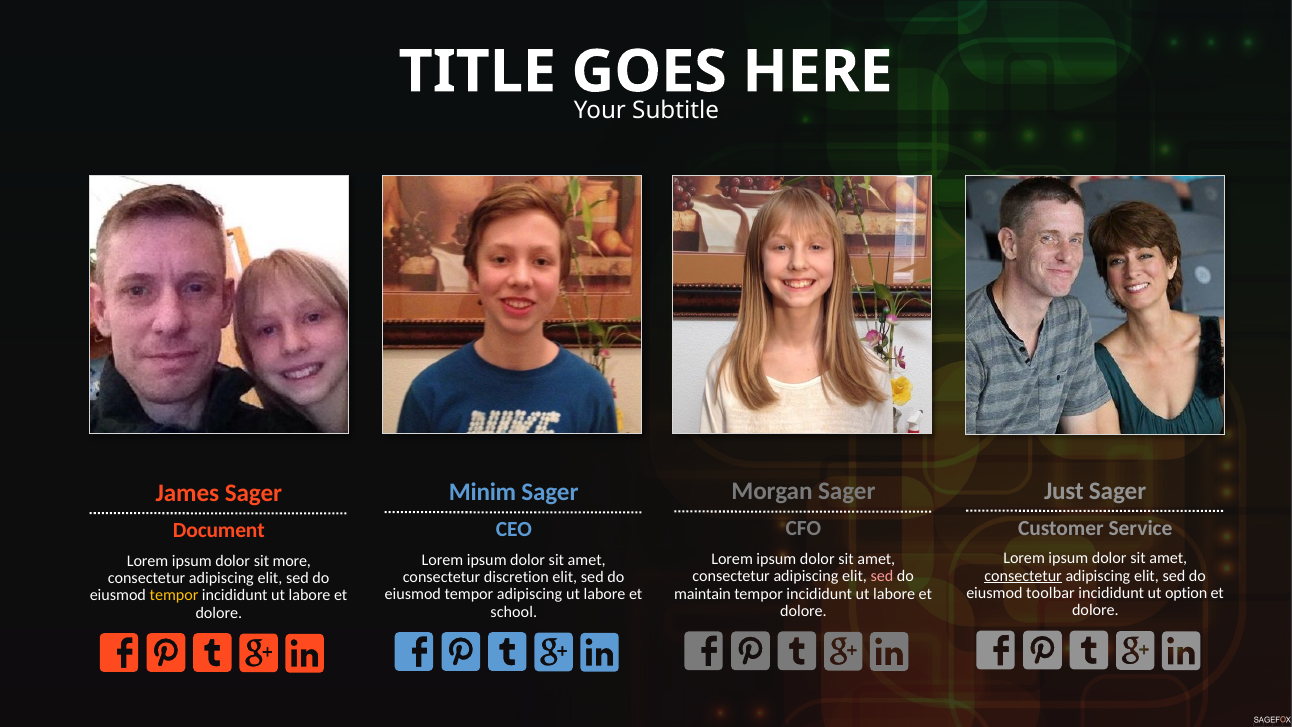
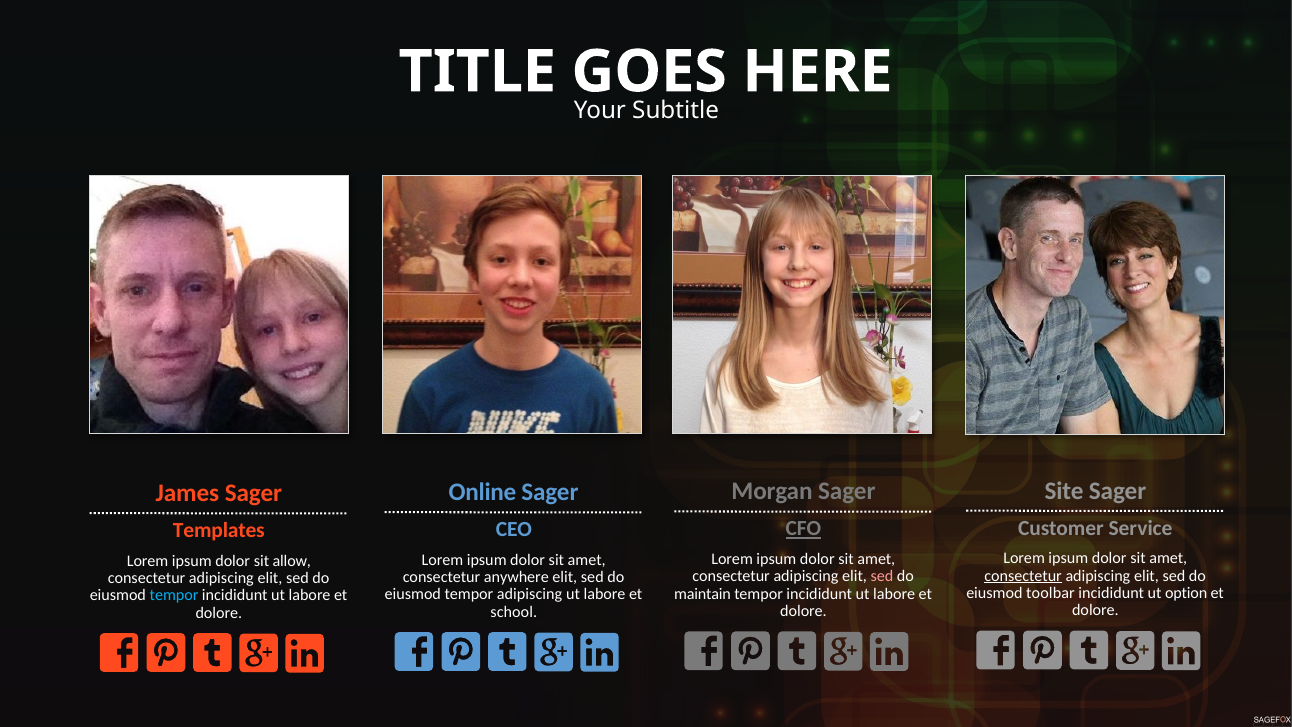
Just: Just -> Site (1064, 491)
Minim: Minim -> Online (483, 492)
CFO underline: none -> present (803, 528)
Document: Document -> Templates (219, 530)
more: more -> allow (292, 561)
discretion: discretion -> anywhere (516, 577)
tempor colour: yellow -> light blue (174, 595)
